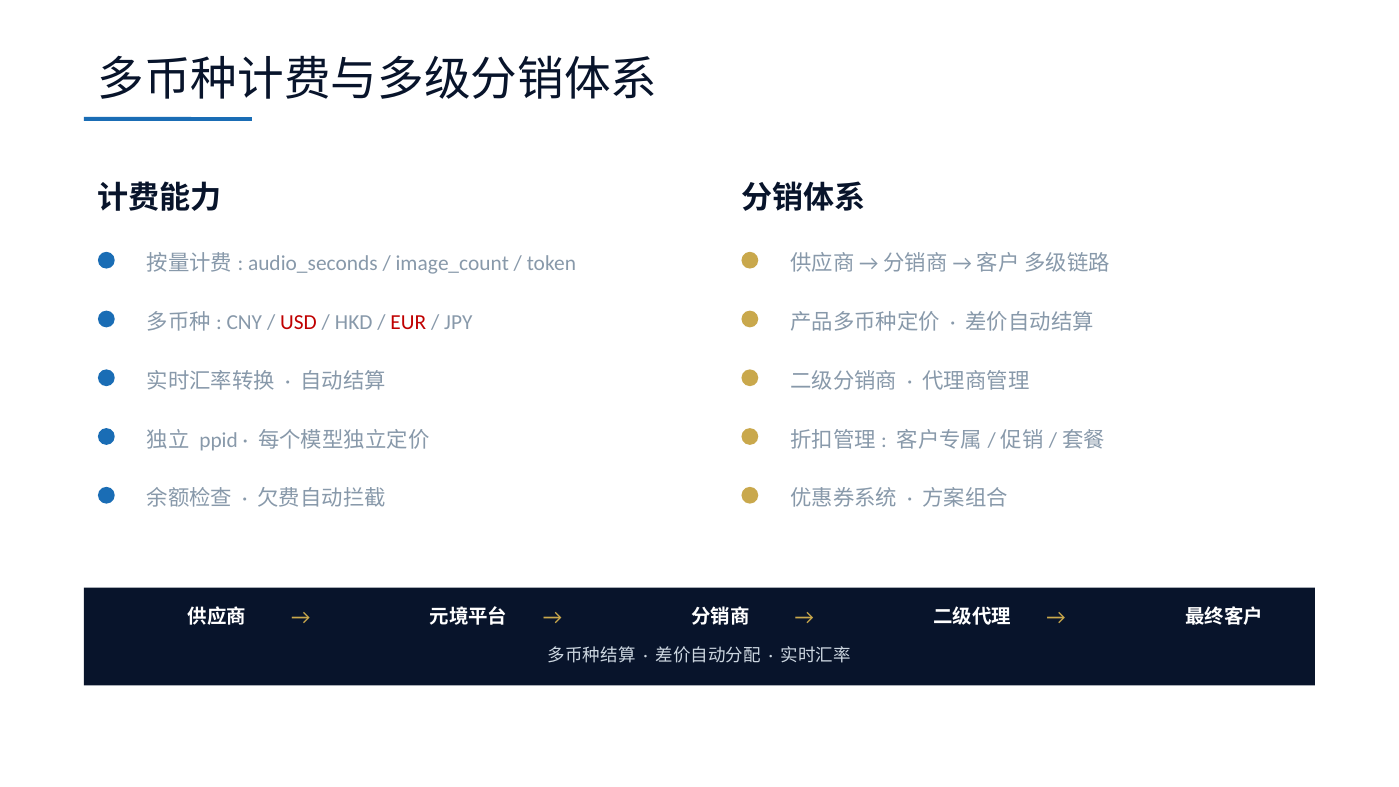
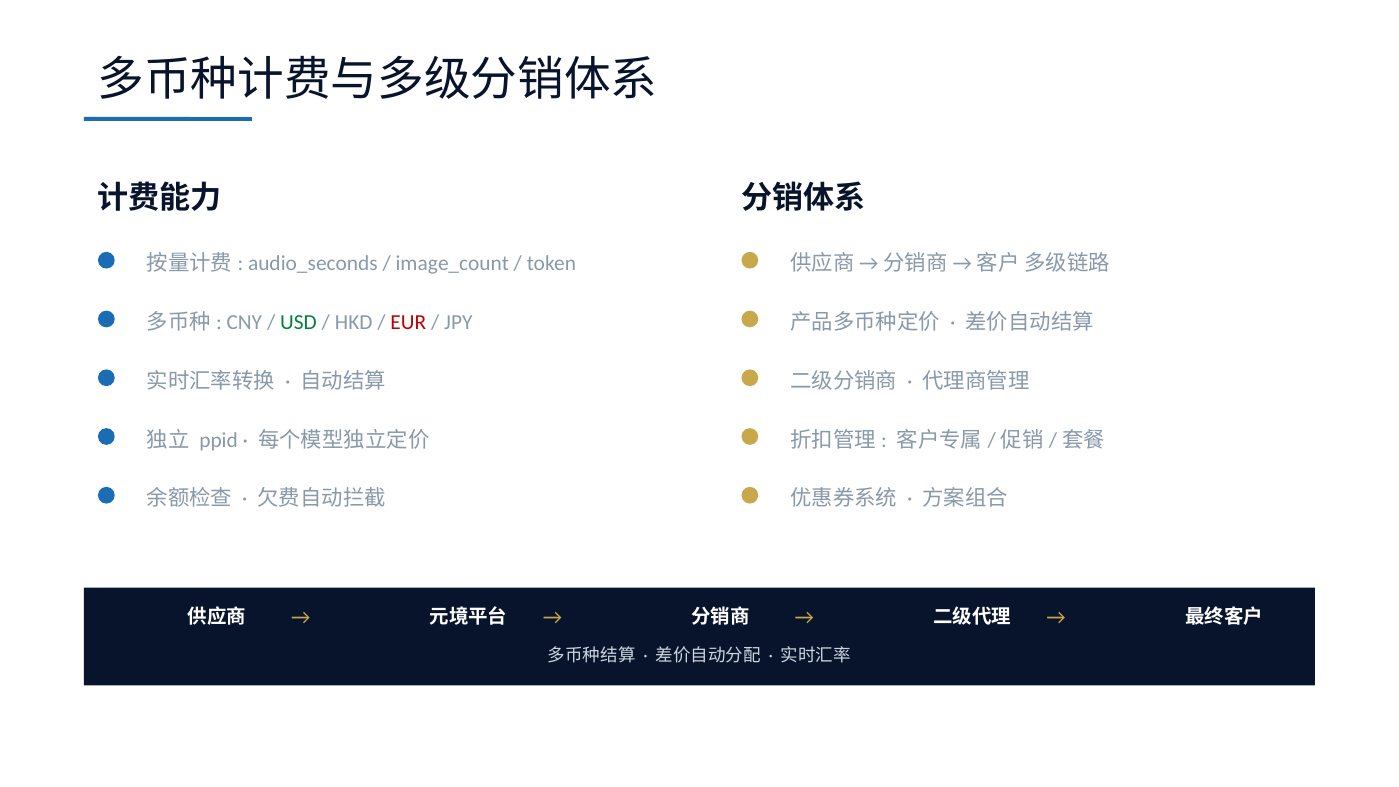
USD colour: red -> green (298, 323)
